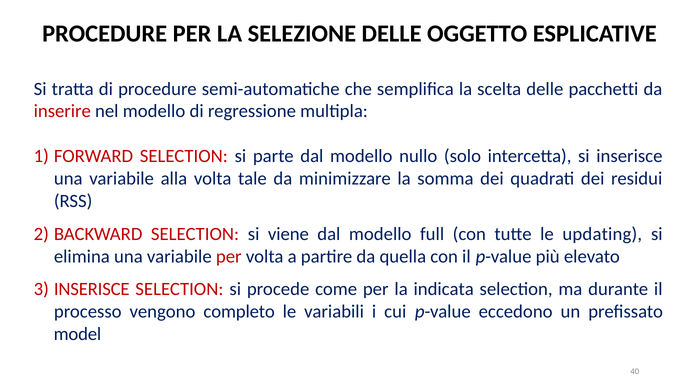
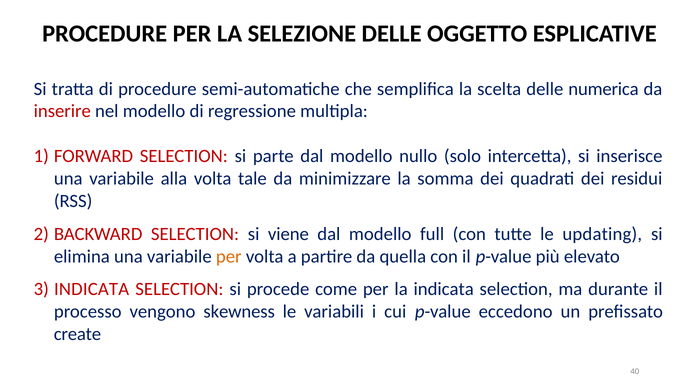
pacchetti: pacchetti -> numerica (604, 89)
per colour: red -> orange (229, 257)
INSERISCE: INSERISCE -> INDICATA (92, 289)
completo: completo -> skewness (239, 312)
model: model -> create (77, 334)
